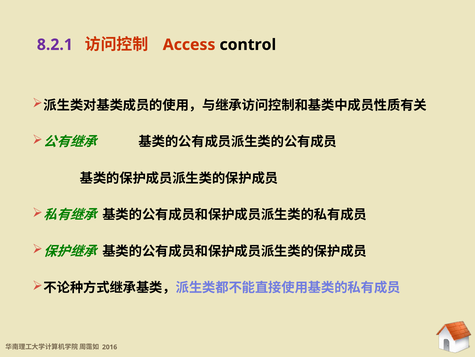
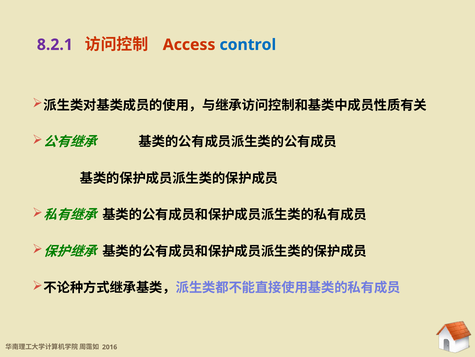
control colour: black -> blue (248, 45)
